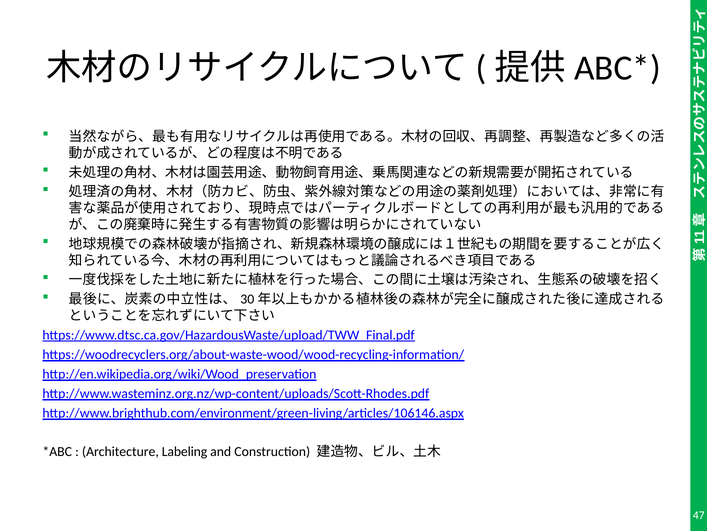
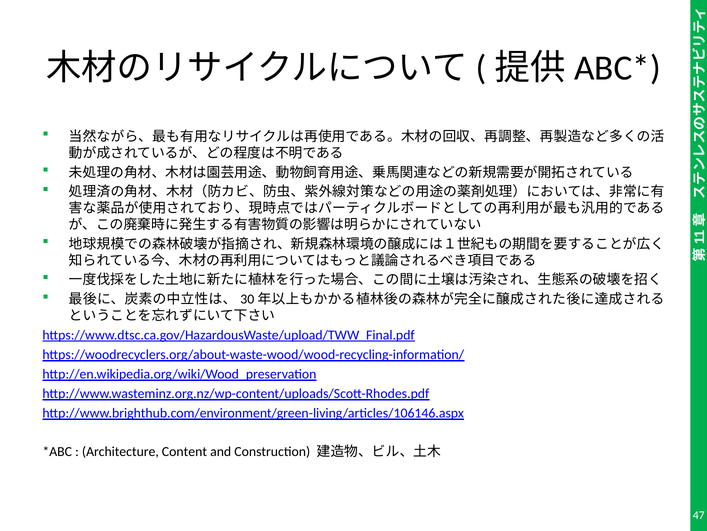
Labeling: Labeling -> Content (184, 451)
